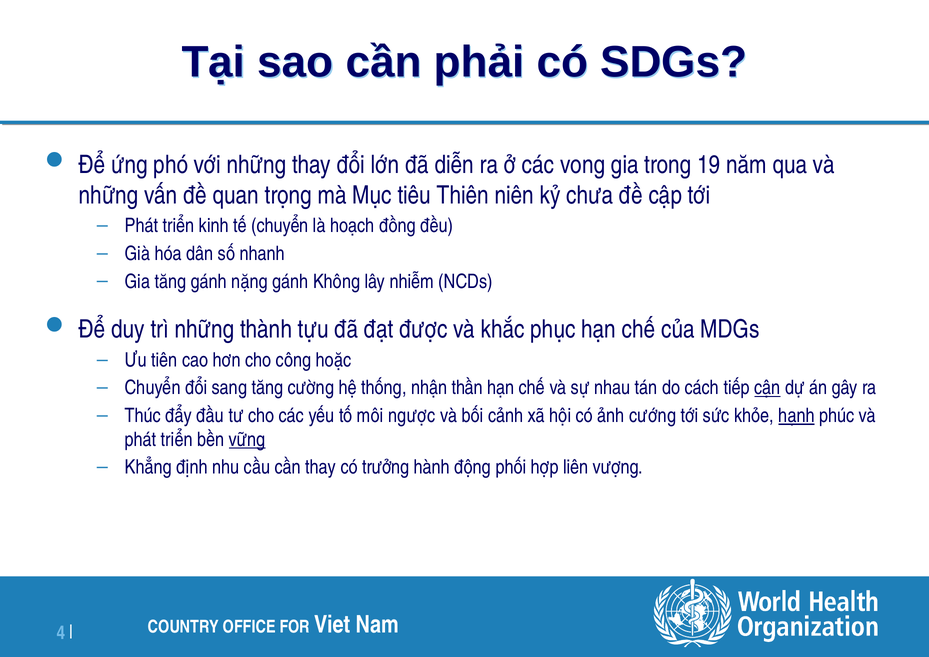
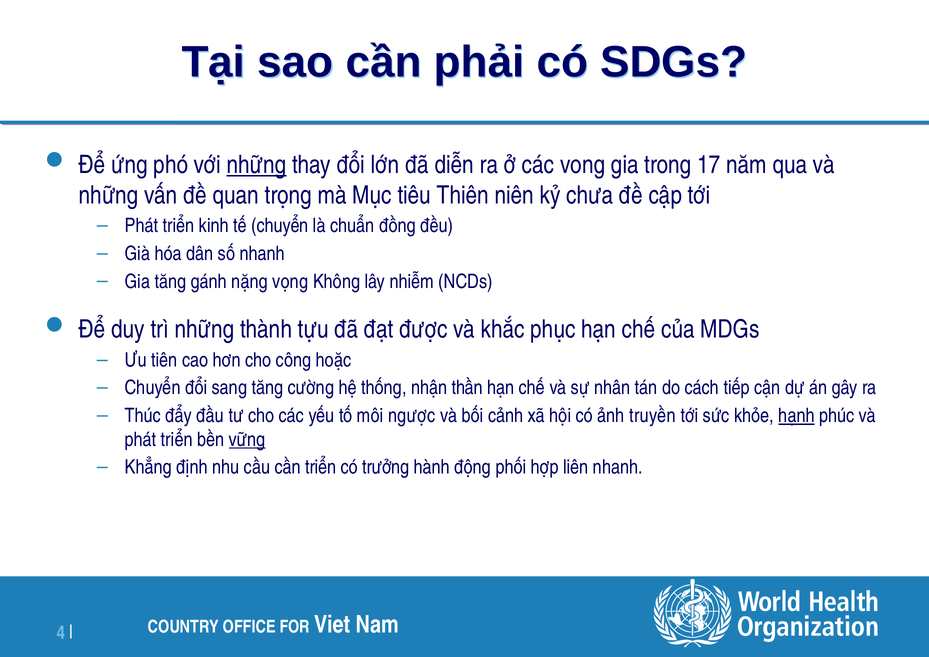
những underline: none -> present (256, 165)
19: 19 -> 17 (709, 165)
hoạch: hoạch -> chuẩn (352, 226)
nặng gánh: gánh -> vọng (290, 281)
nhau: nhau -> nhân (612, 388)
cận underline: present -> none (767, 388)
cướng: cướng -> truyền (653, 416)
cần thay: thay -> triển (321, 467)
liên vượng: vượng -> nhanh (618, 467)
